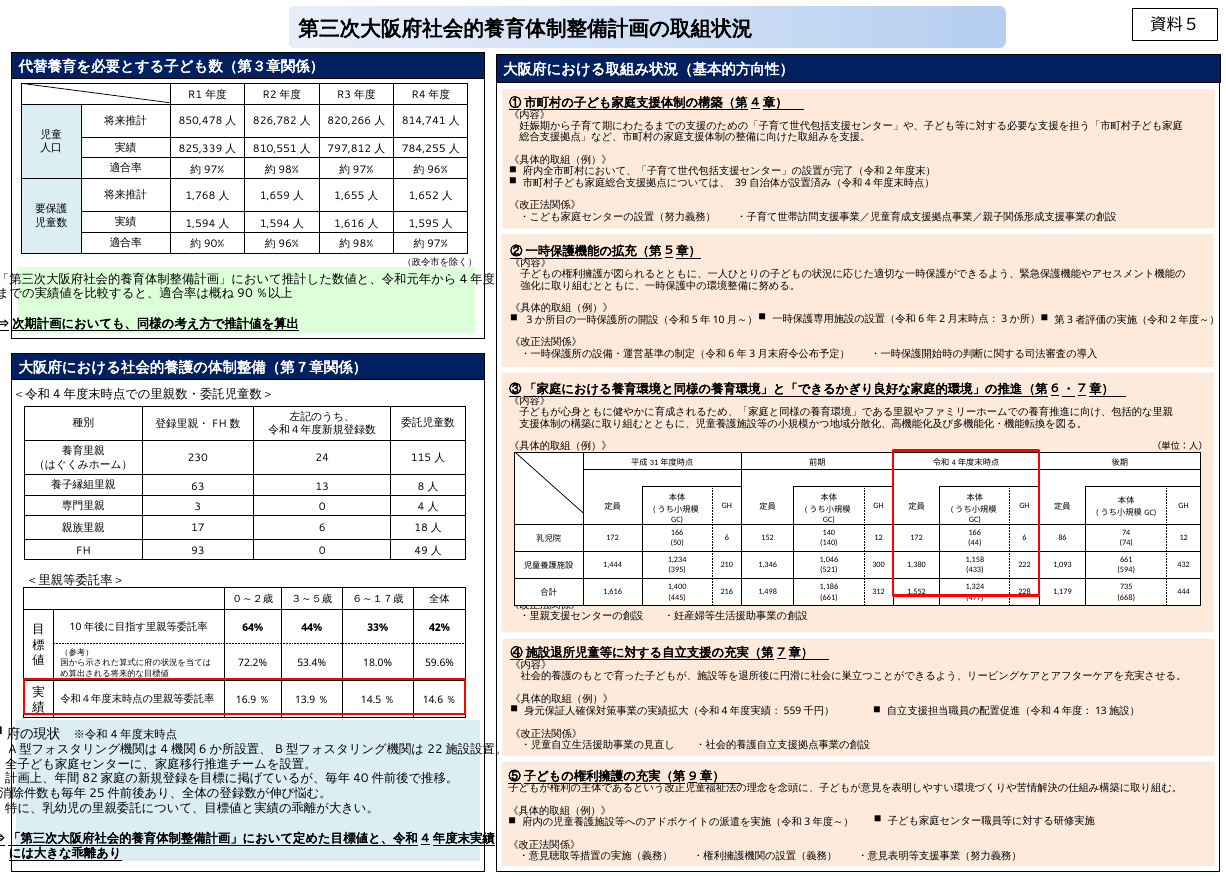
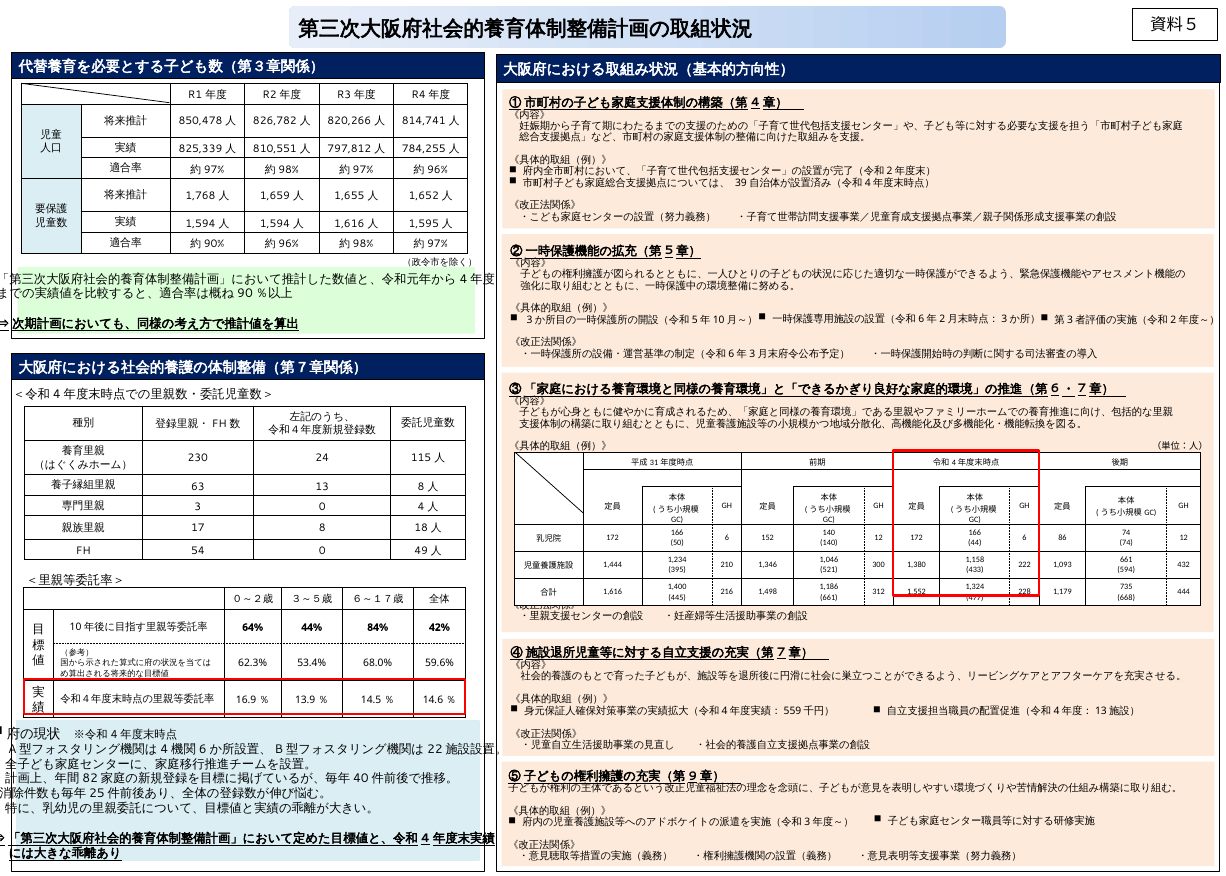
17 6: 6 -> 8 (322, 528)
93: 93 -> 54 (198, 551)
33%: 33% -> 84% (378, 627)
72.2%: 72.2% -> 62.3% (253, 663)
18.0%: 18.0% -> 68.0% (378, 663)
